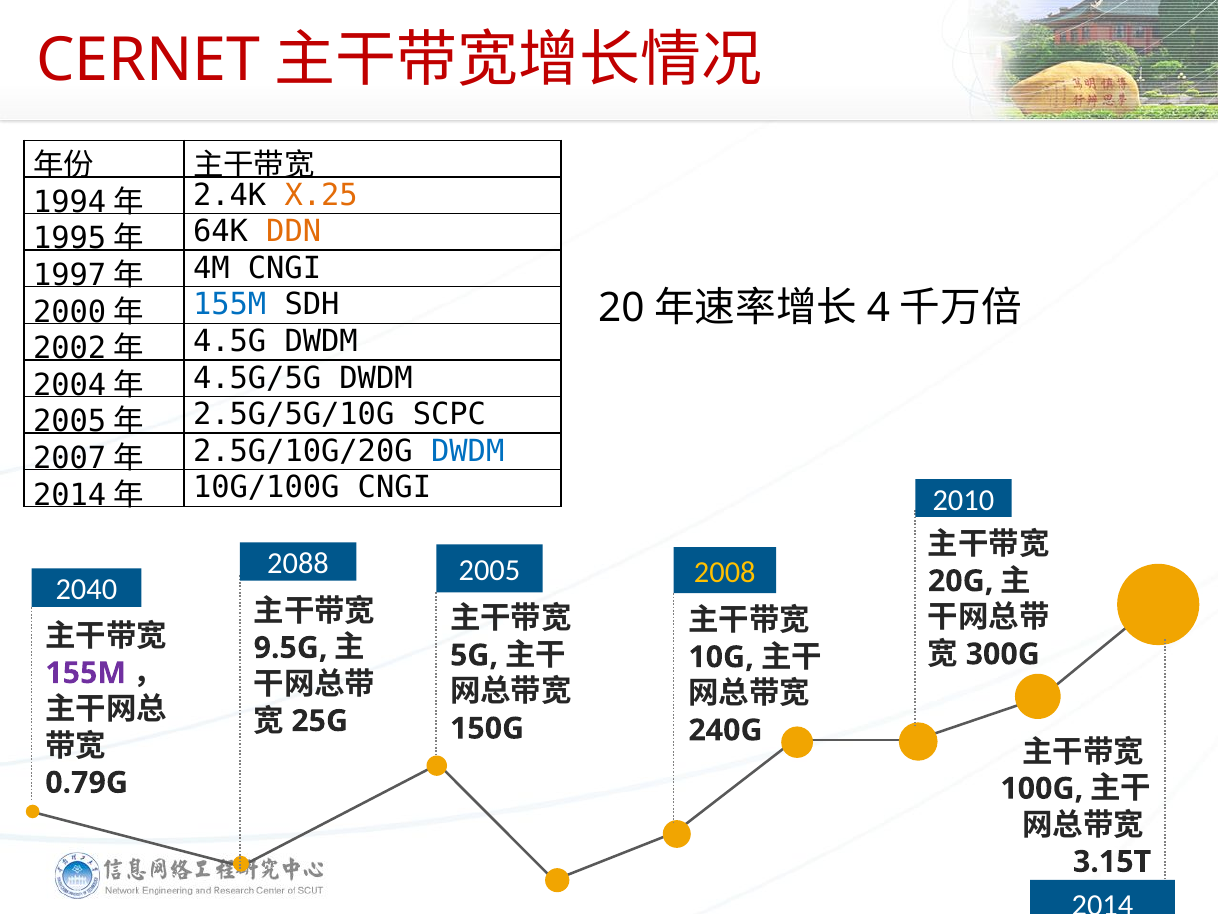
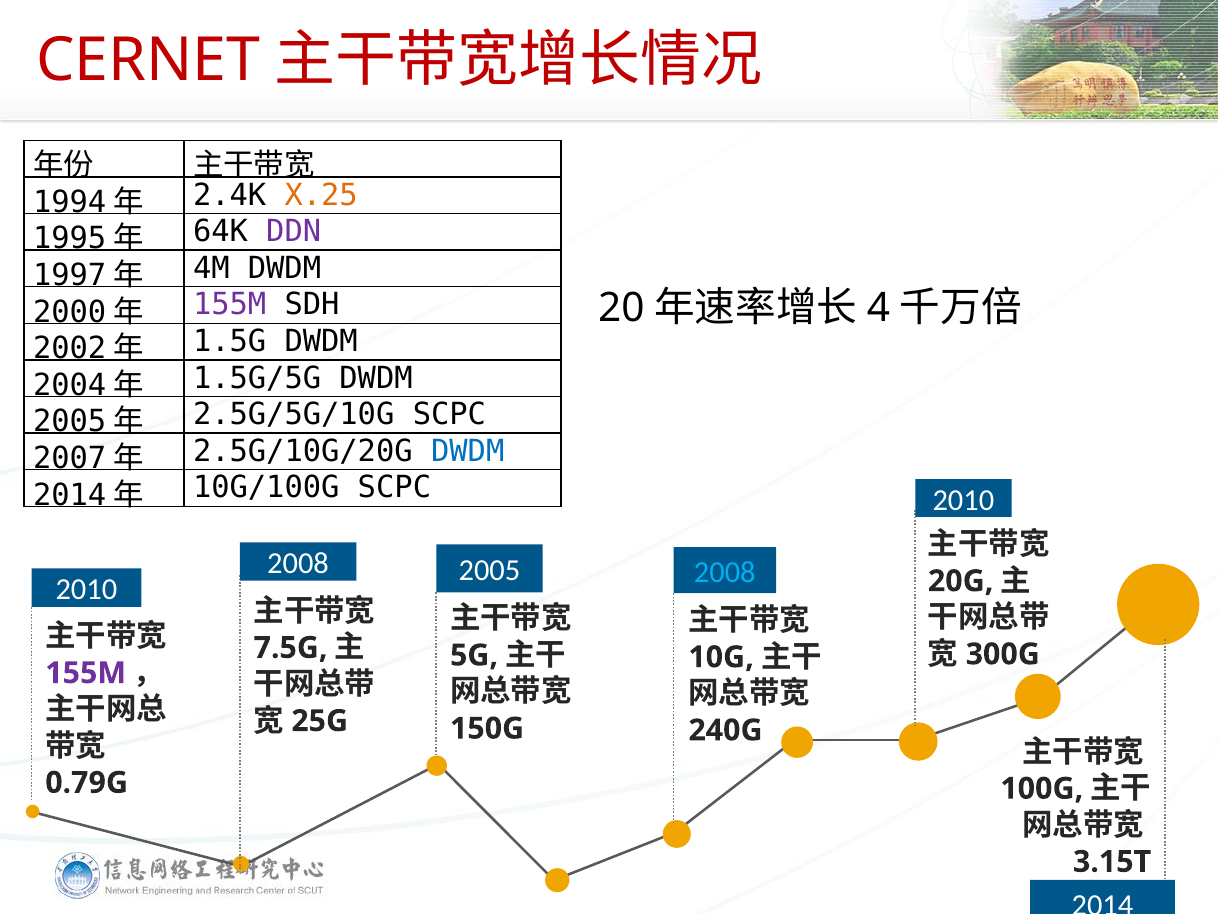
DDN colour: orange -> purple (294, 232)
4M CNGI: CNGI -> DWDM (284, 268)
155M colour: blue -> purple (230, 305)
4.5G: 4.5G -> 1.5G (230, 341)
4.5G/5G: 4.5G/5G -> 1.5G/5G (257, 378)
10G/100G CNGI: CNGI -> SCPC (394, 488)
2088: 2088 -> 2008 (298, 563)
2008 colour: yellow -> light blue (725, 572)
2040: 2040 -> 2010 (86, 589)
9.5G: 9.5G -> 7.5G (291, 647)
